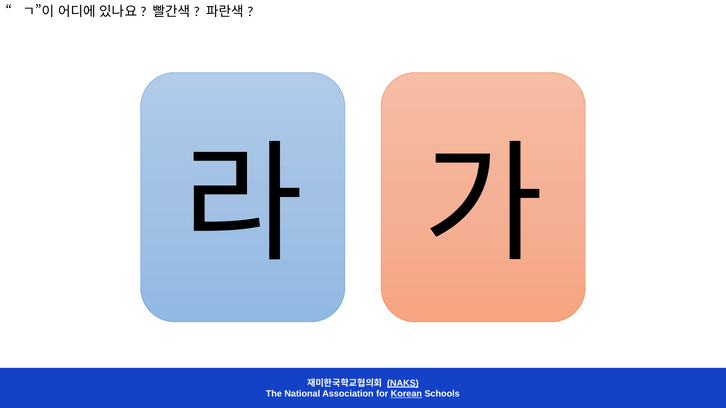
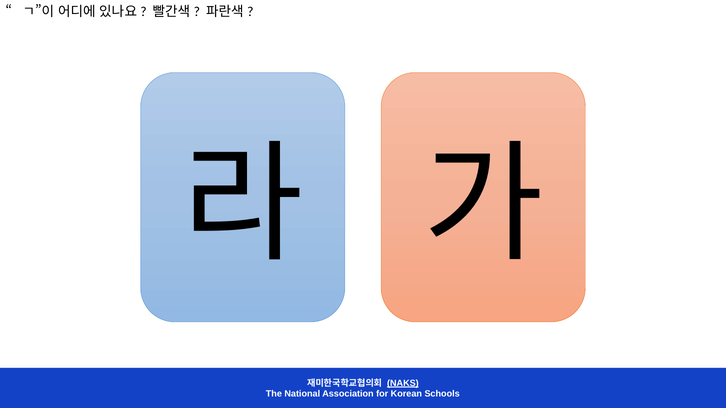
Korean underline: present -> none (406, 394)
